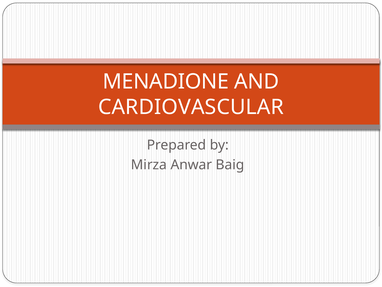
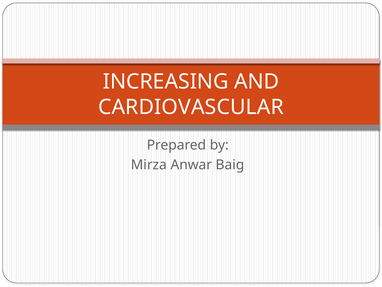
MENADIONE: MENADIONE -> INCREASING (166, 81)
